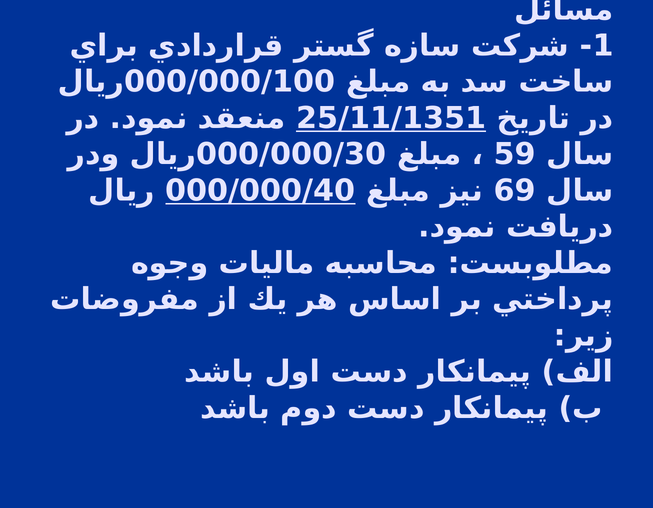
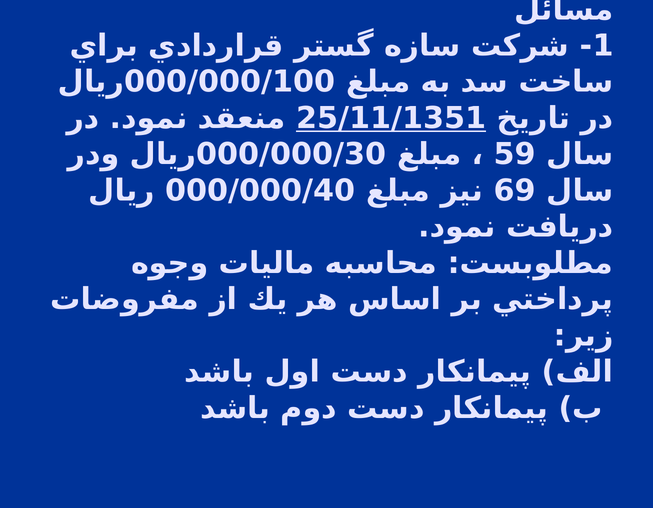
000/000/40 underline: present -> none (260, 191)
